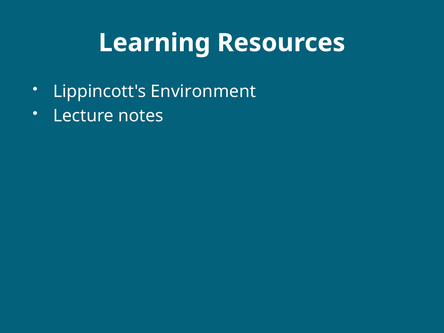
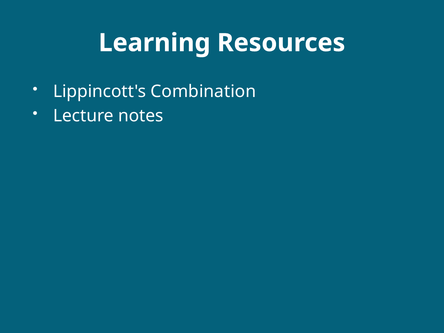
Environment: Environment -> Combination (203, 91)
